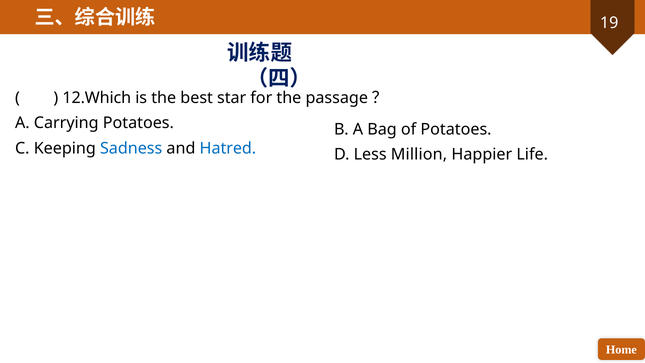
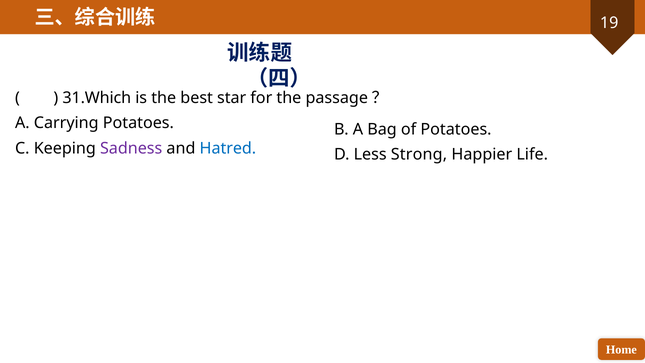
12.Which: 12.Which -> 31.Which (97, 98)
Sadness colour: blue -> purple (131, 148)
Million: Million -> Strong (419, 154)
